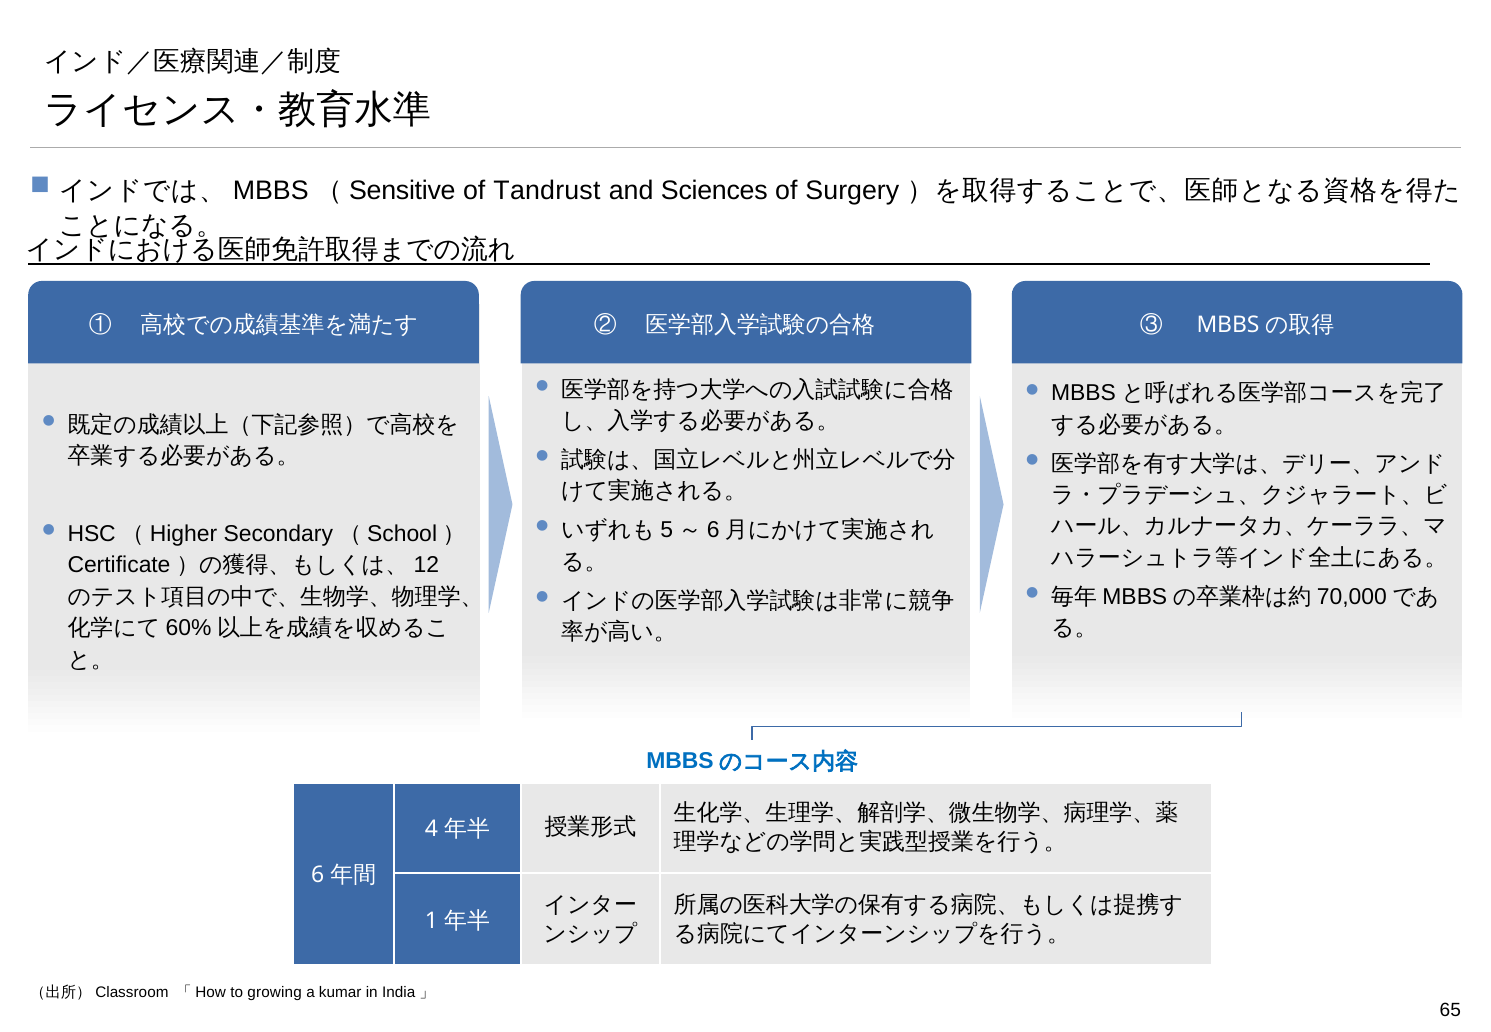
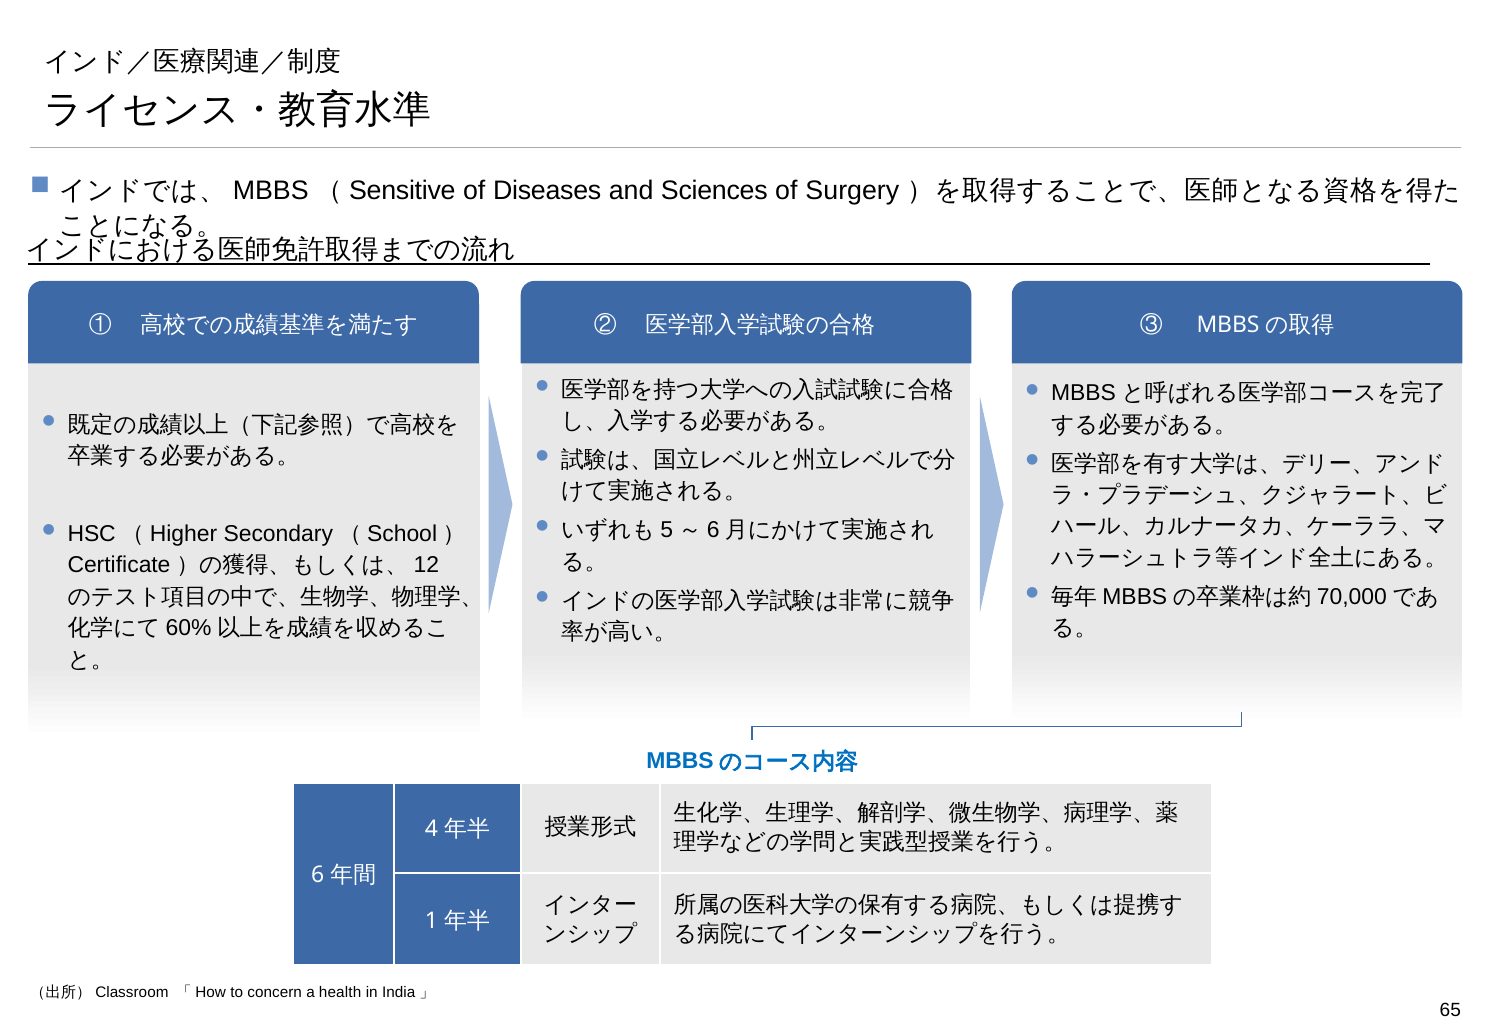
Tandrust: Tandrust -> Diseases (547, 190)
growing: growing -> concern (275, 992)
kumar: kumar -> health (340, 992)
